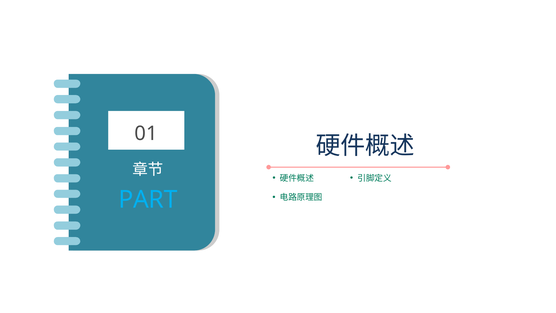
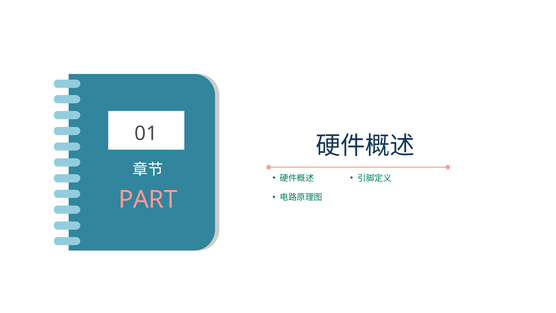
PART colour: light blue -> pink (148, 199)
